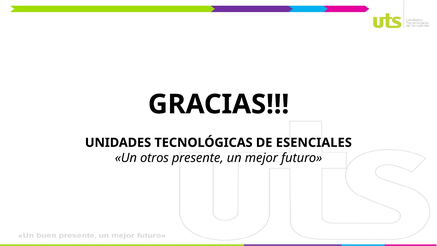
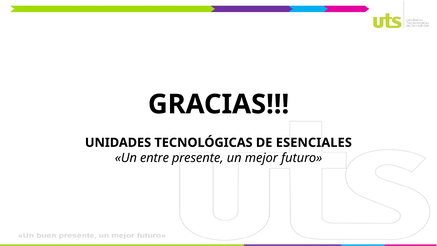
otros: otros -> entre (154, 158)
